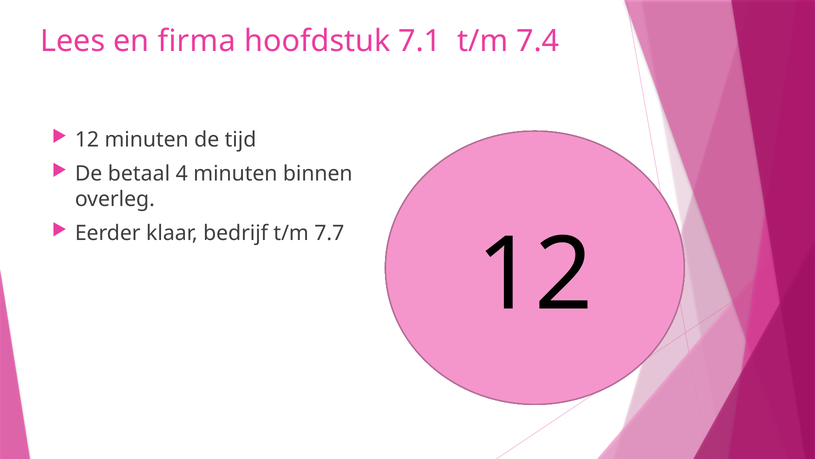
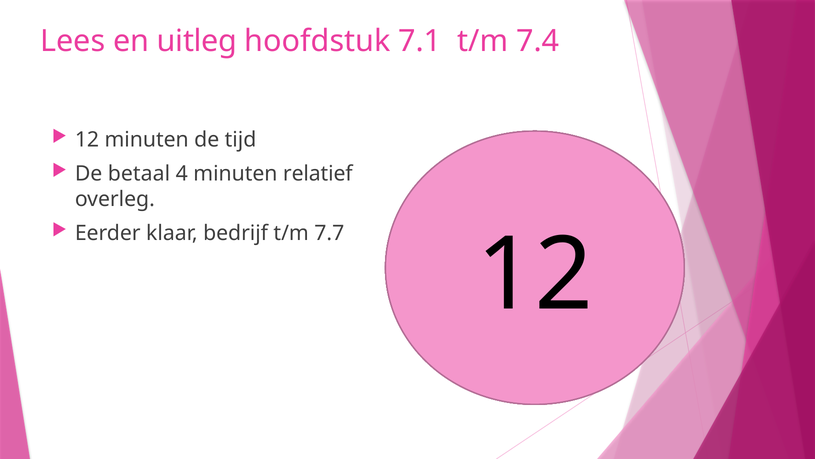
firma: firma -> uitleg (197, 41)
binnen: binnen -> relatief (318, 173)
